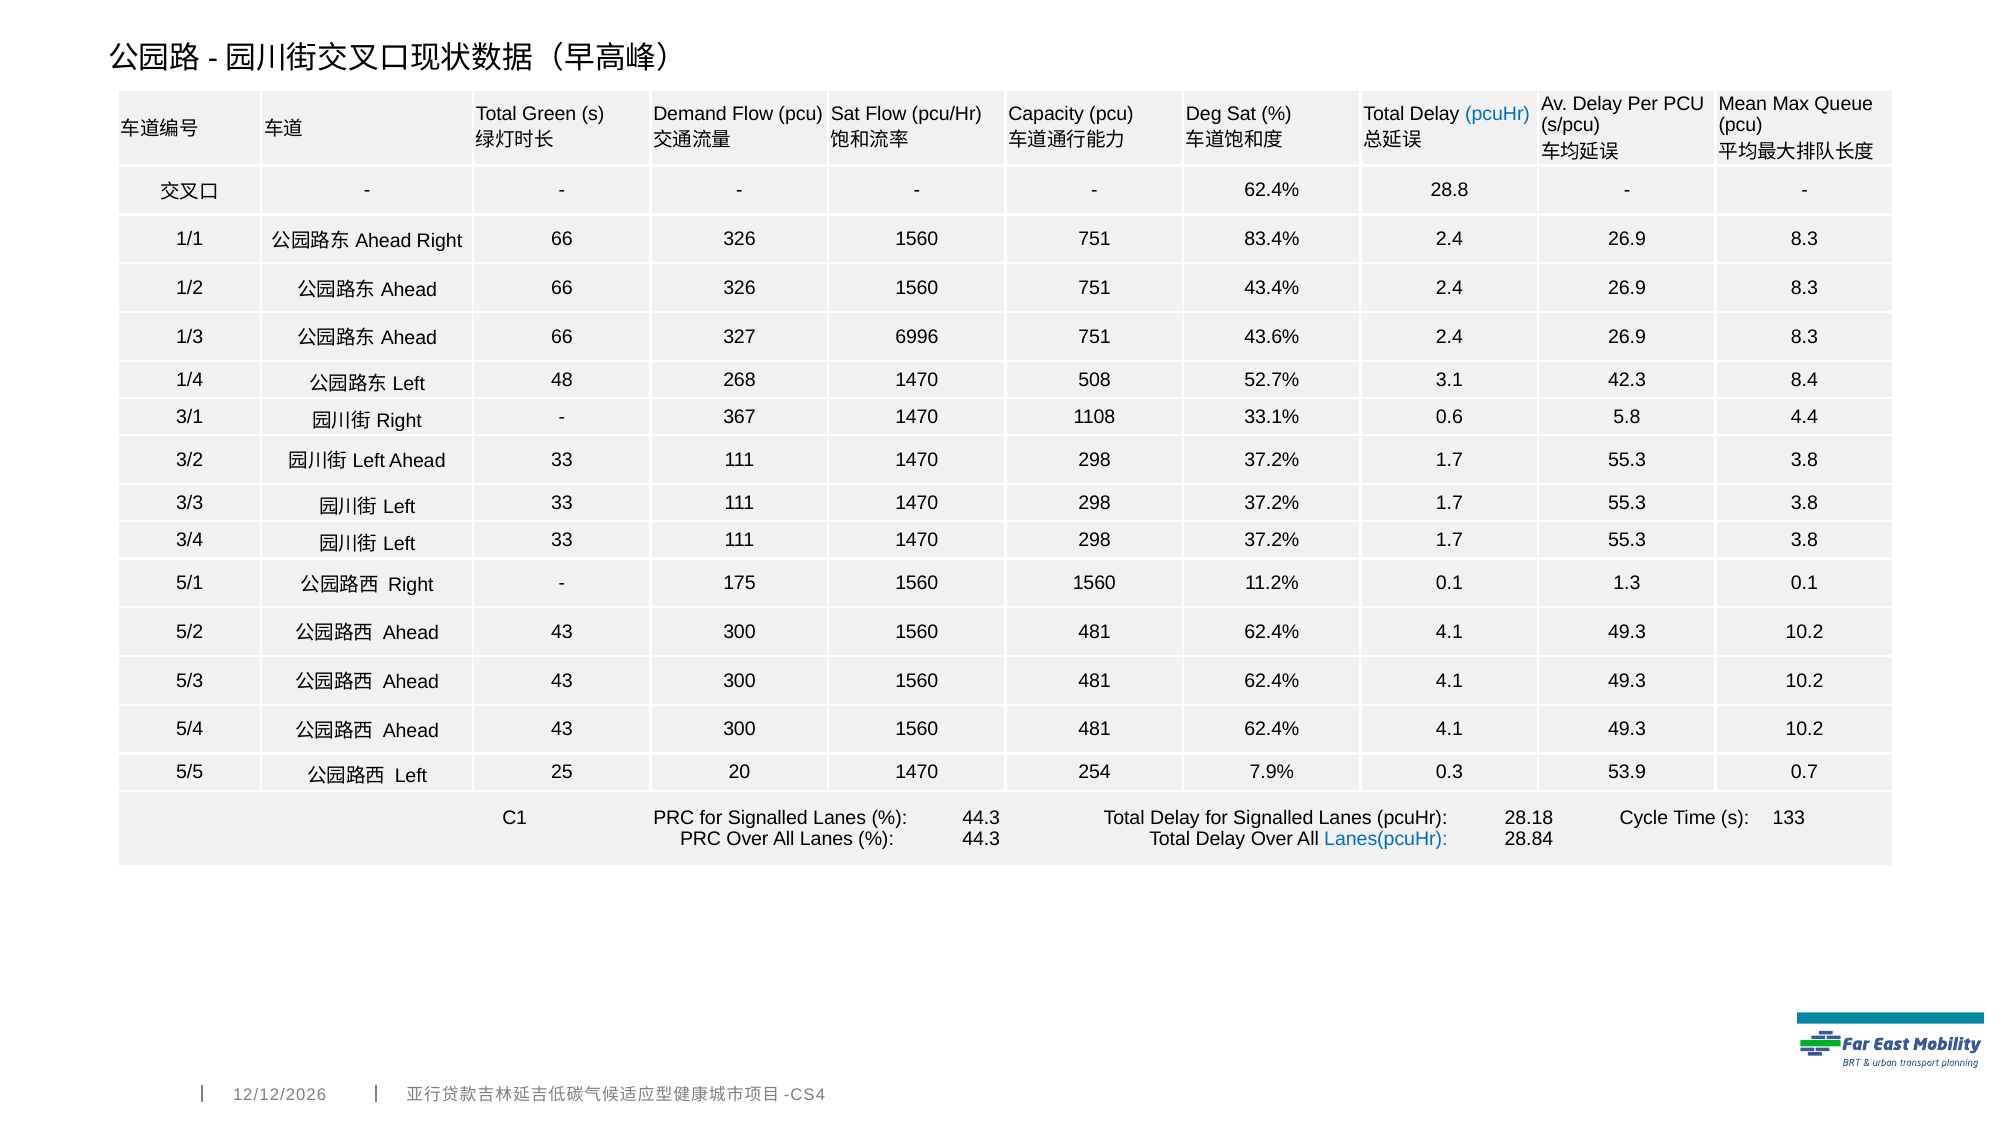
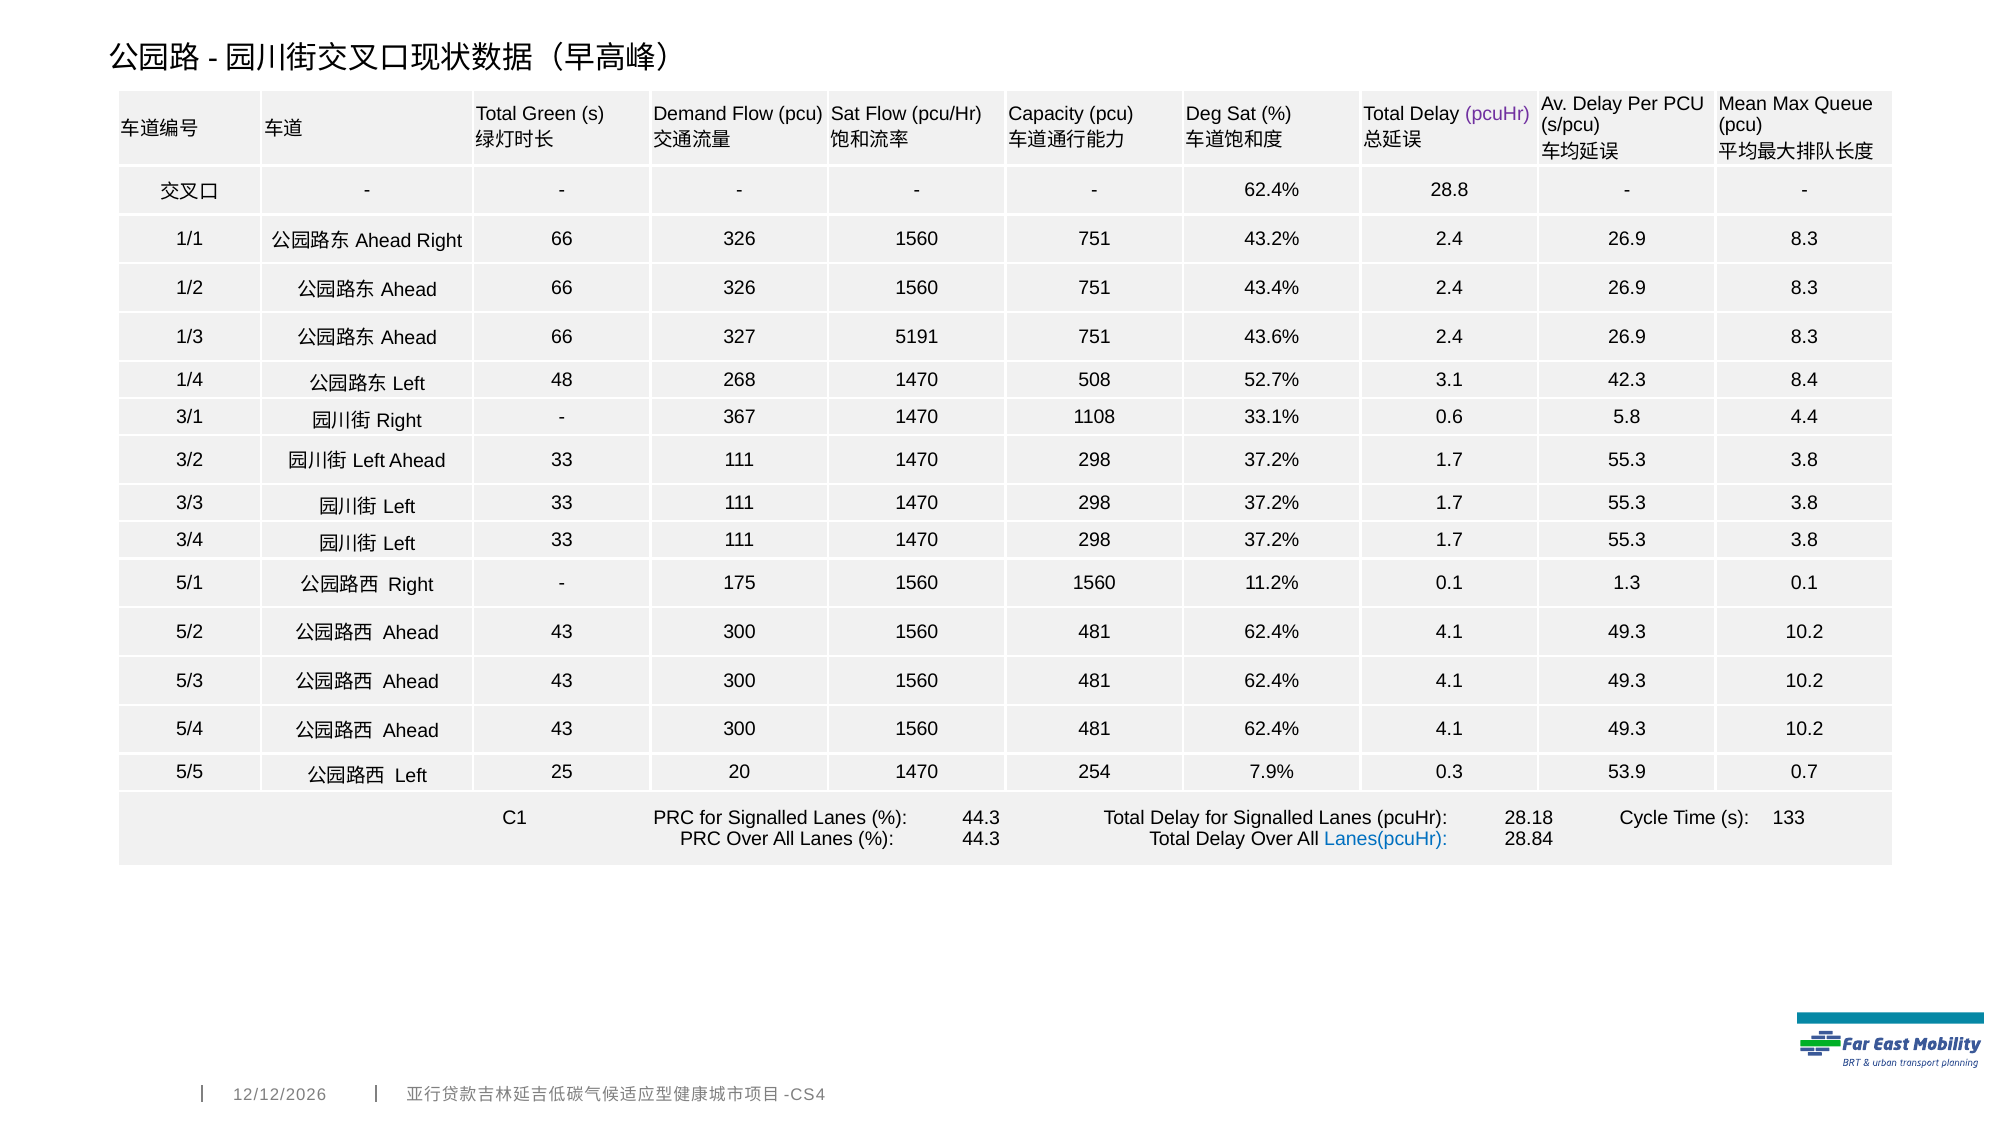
pcuHr colour: blue -> purple (1498, 114)
83.4%: 83.4% -> 43.2% (1272, 239)
6996: 6996 -> 5191 (917, 337)
